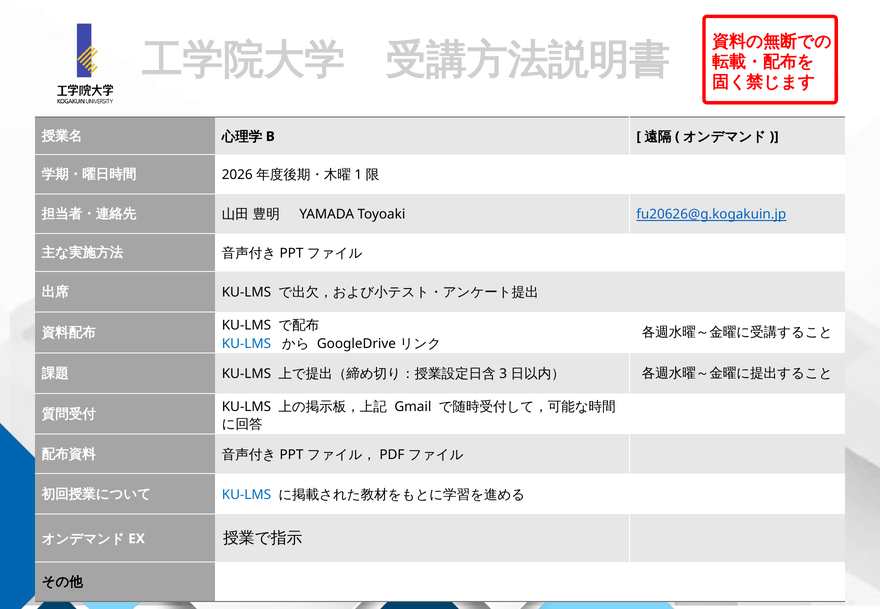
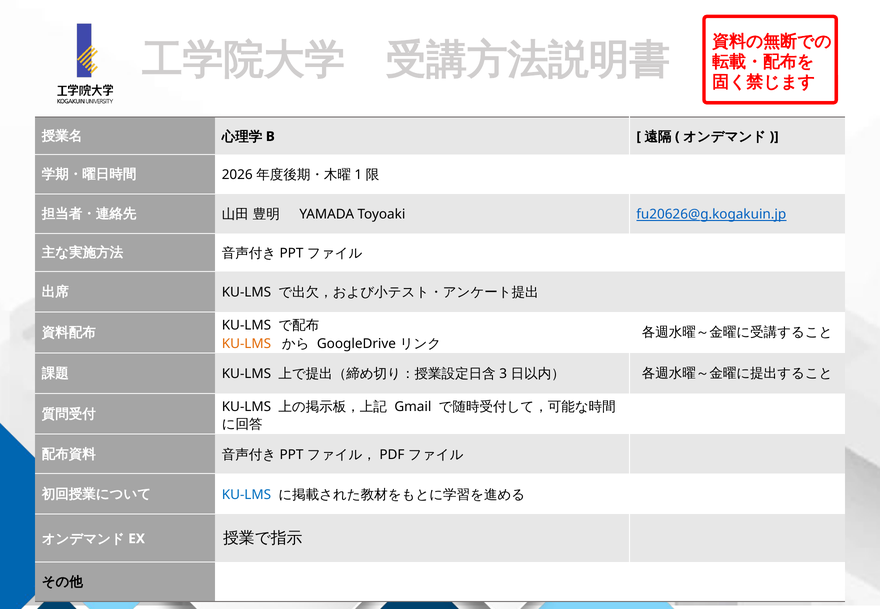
KU-LMS colour: blue -> orange (246, 344)
